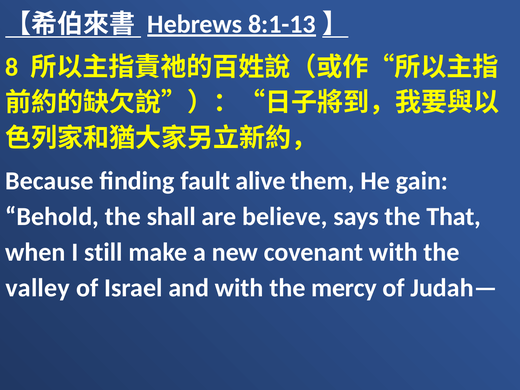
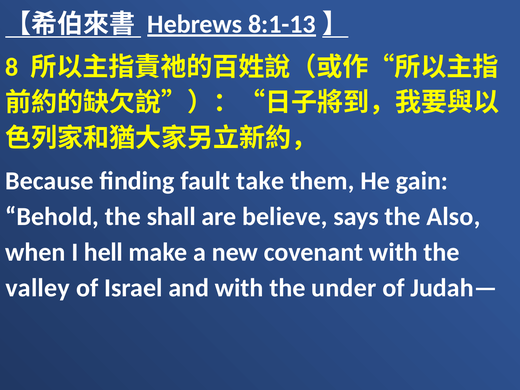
alive: alive -> take (260, 181)
That: That -> Also (453, 217)
still: still -> hell (103, 252)
mercy: mercy -> under (344, 288)
